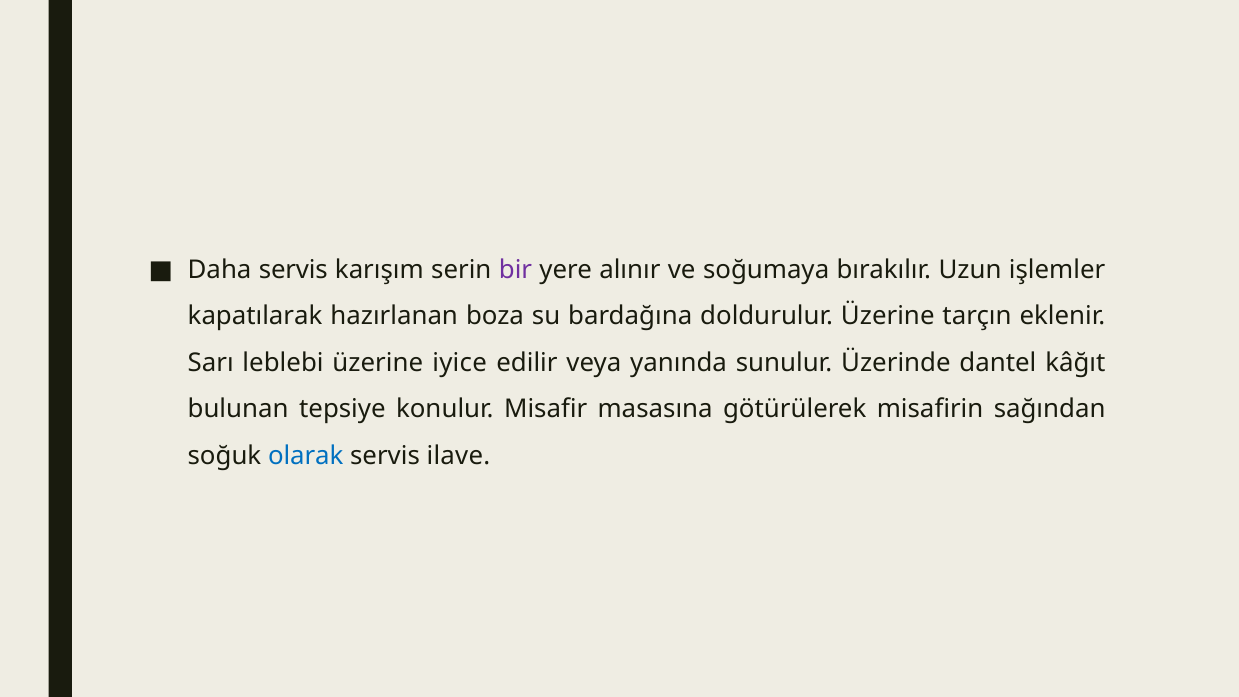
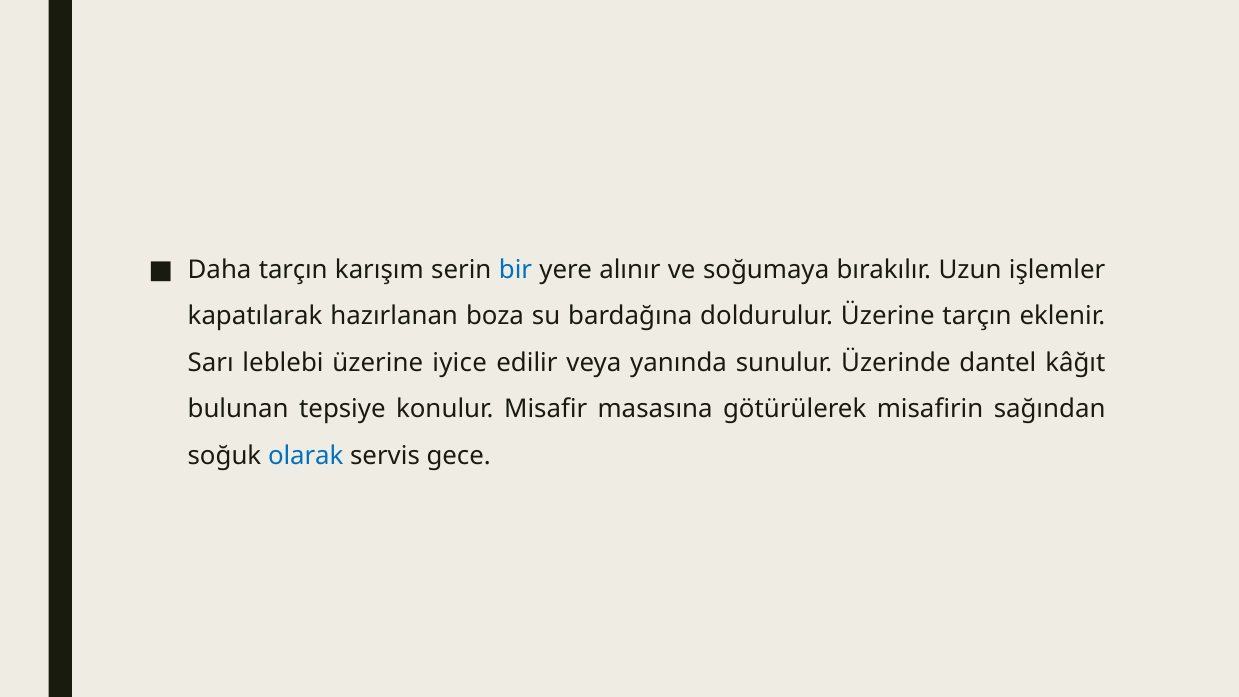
Daha servis: servis -> tarçın (293, 270)
bir colour: purple -> blue (515, 270)
ilave: ilave -> gece (459, 456)
